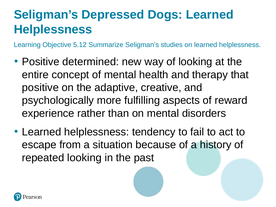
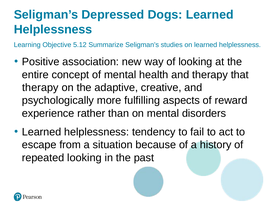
determined: determined -> association (91, 62)
positive: positive -> therapy (40, 88)
